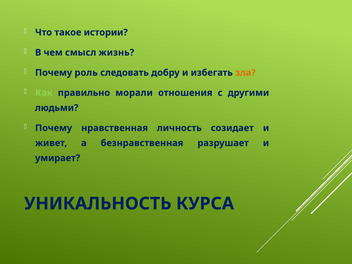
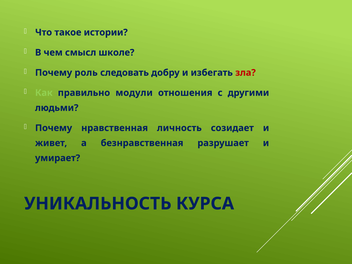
жизнь: жизнь -> школе (116, 53)
зла colour: orange -> red (245, 73)
морали: морали -> модули (134, 93)
